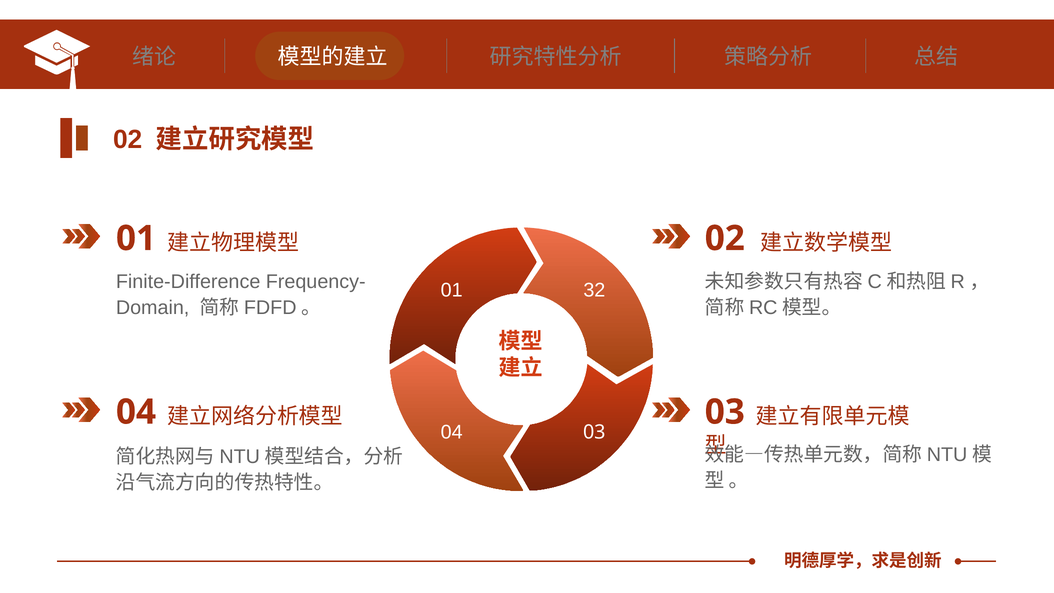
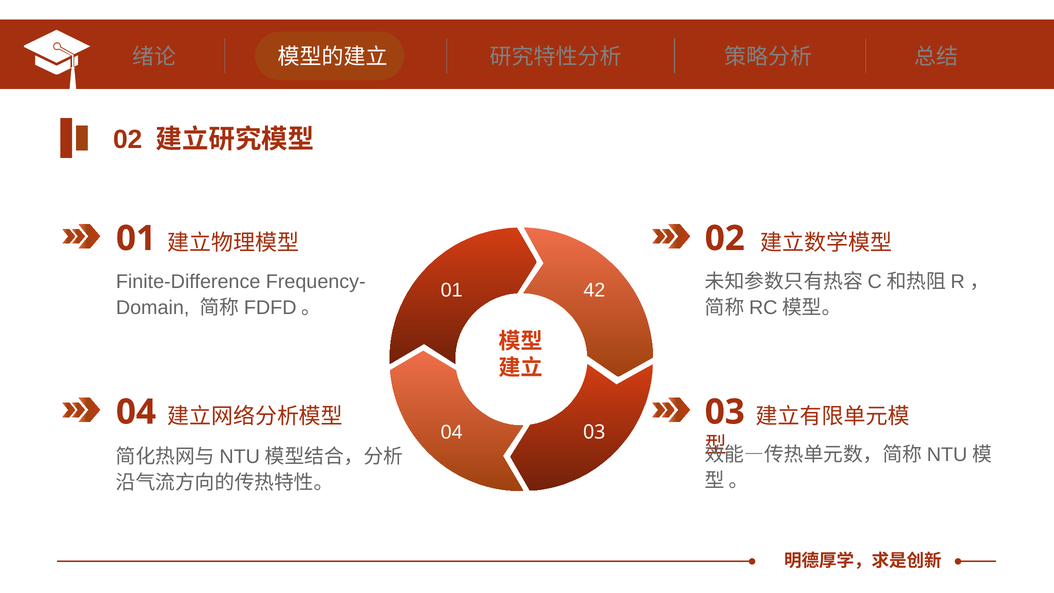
32: 32 -> 42 (594, 290)
